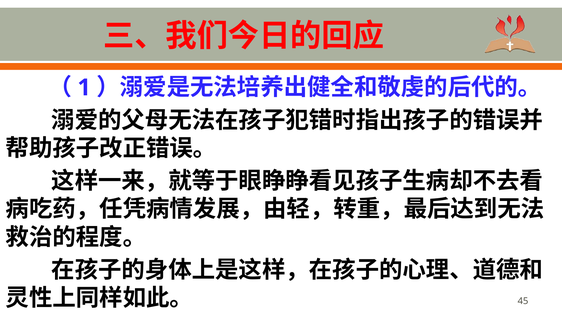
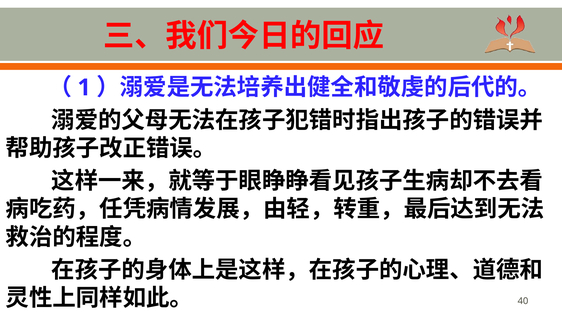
45: 45 -> 40 (523, 301)
